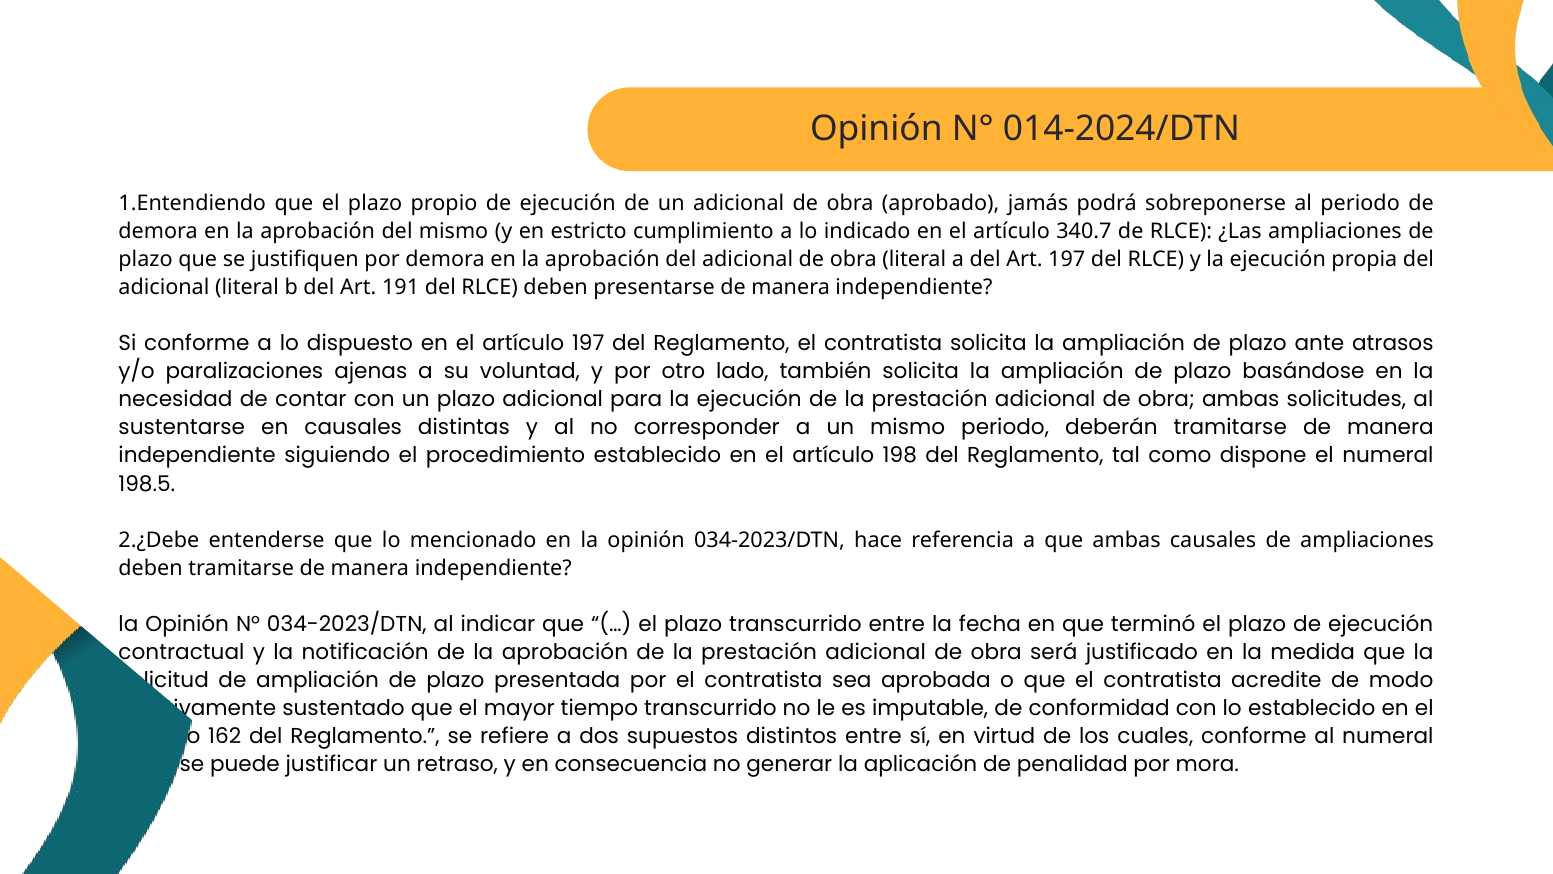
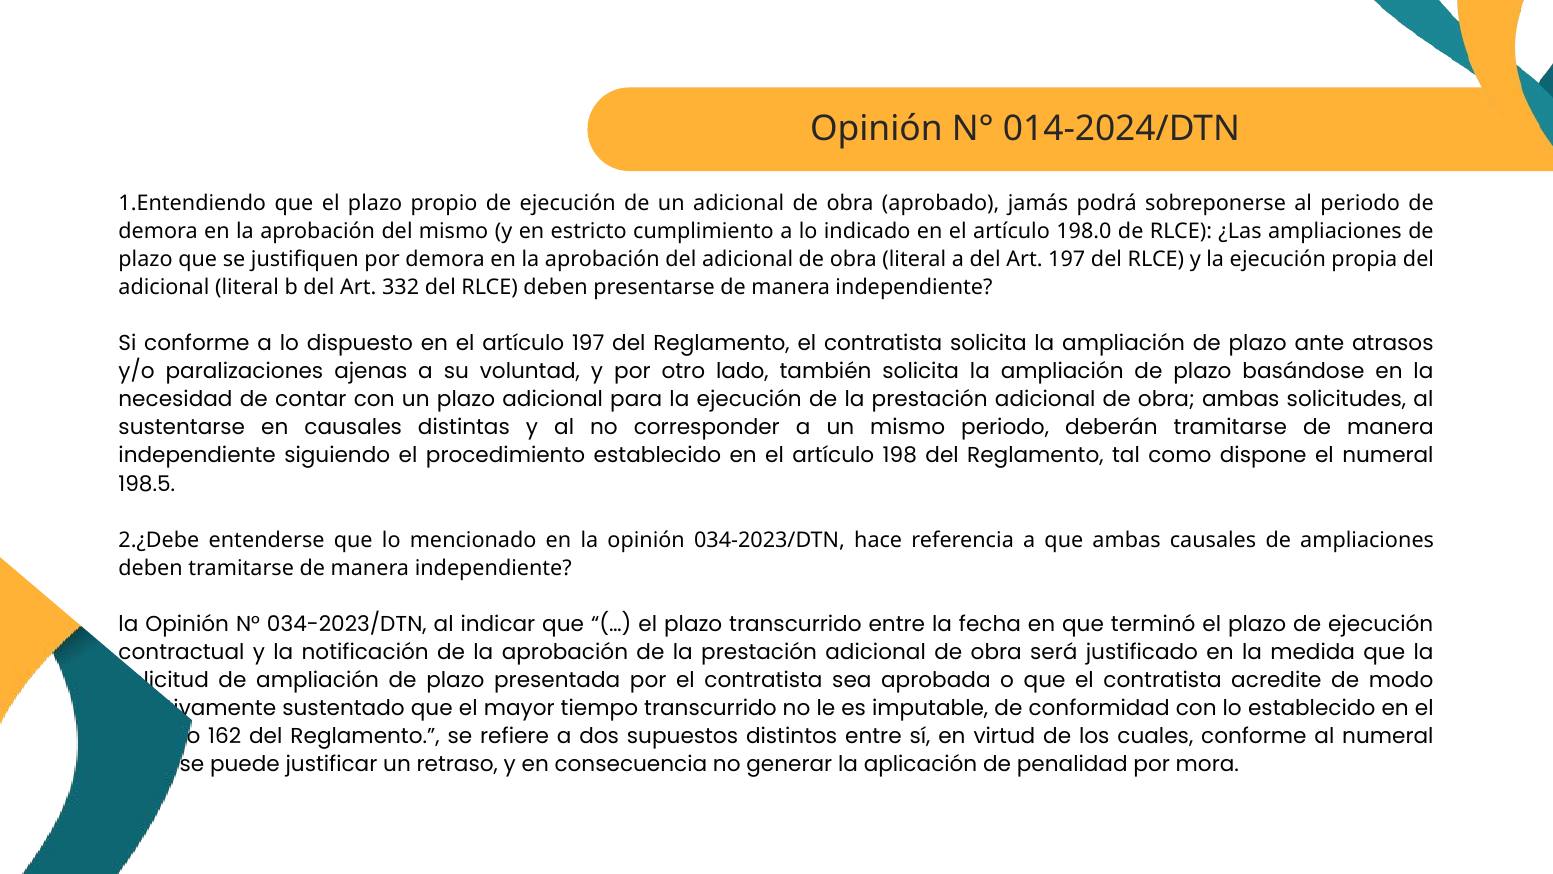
340.7: 340.7 -> 198.0 (1084, 231)
191: 191 -> 332 (401, 287)
